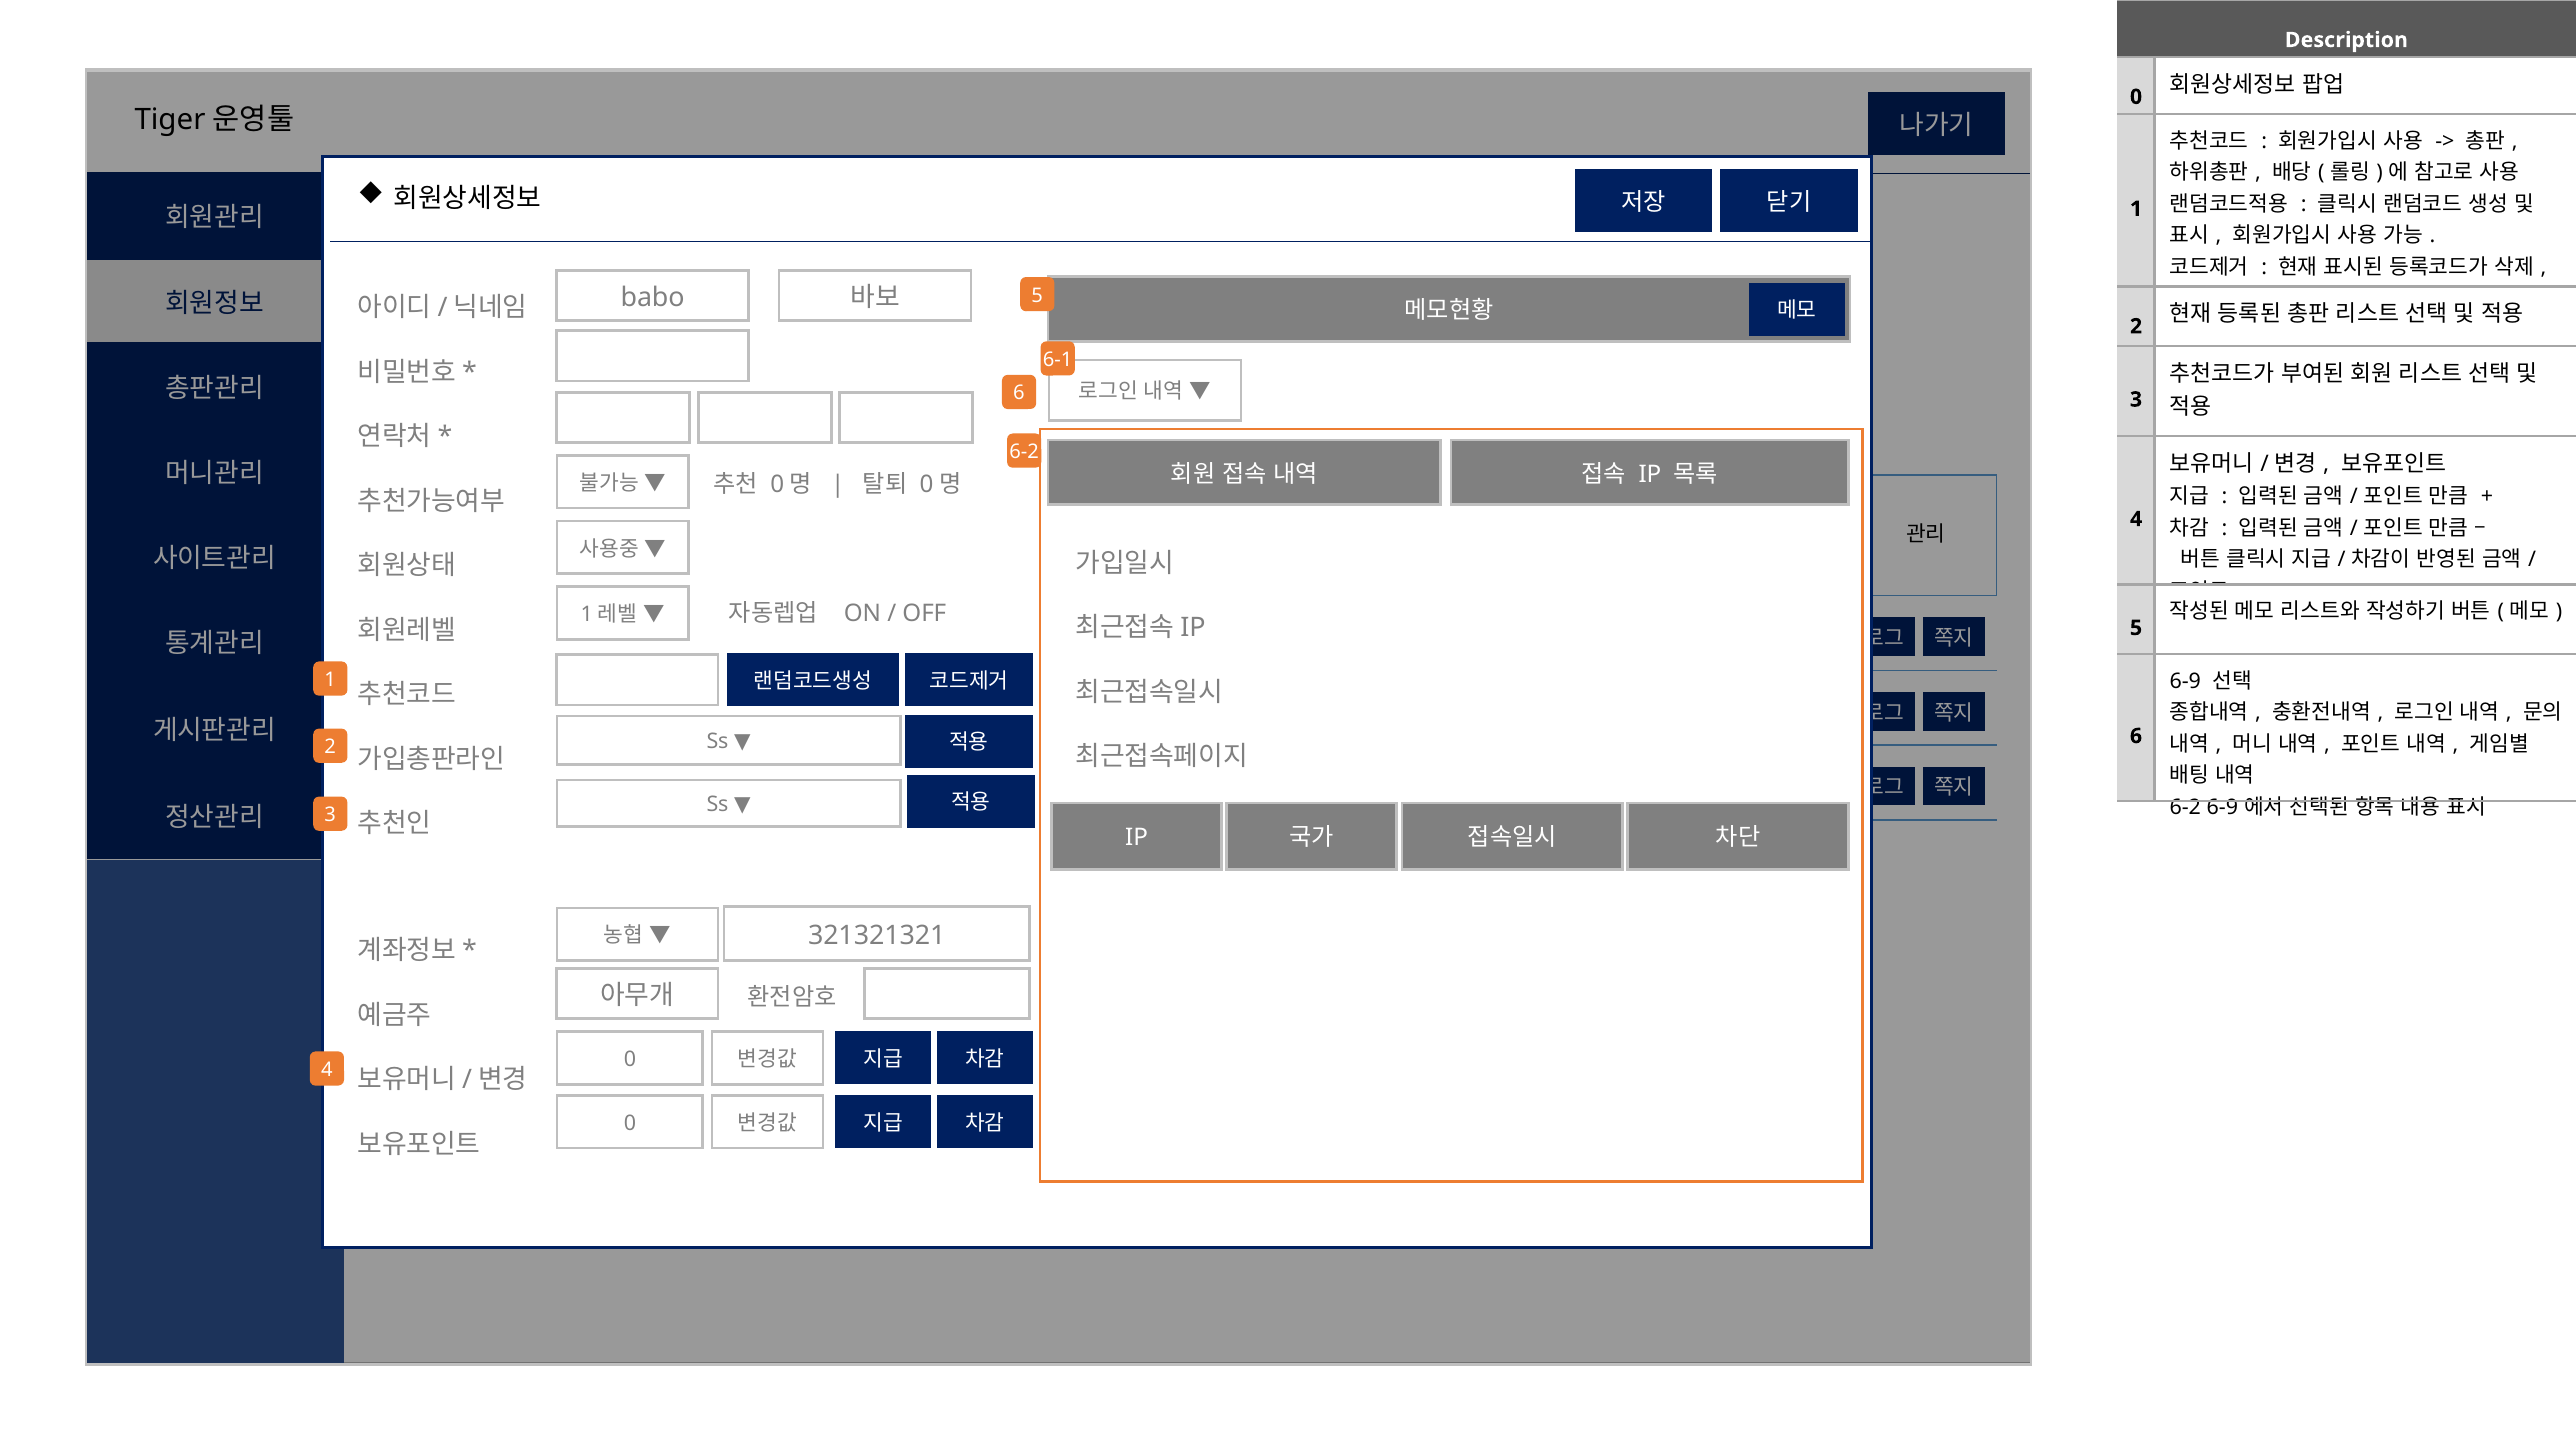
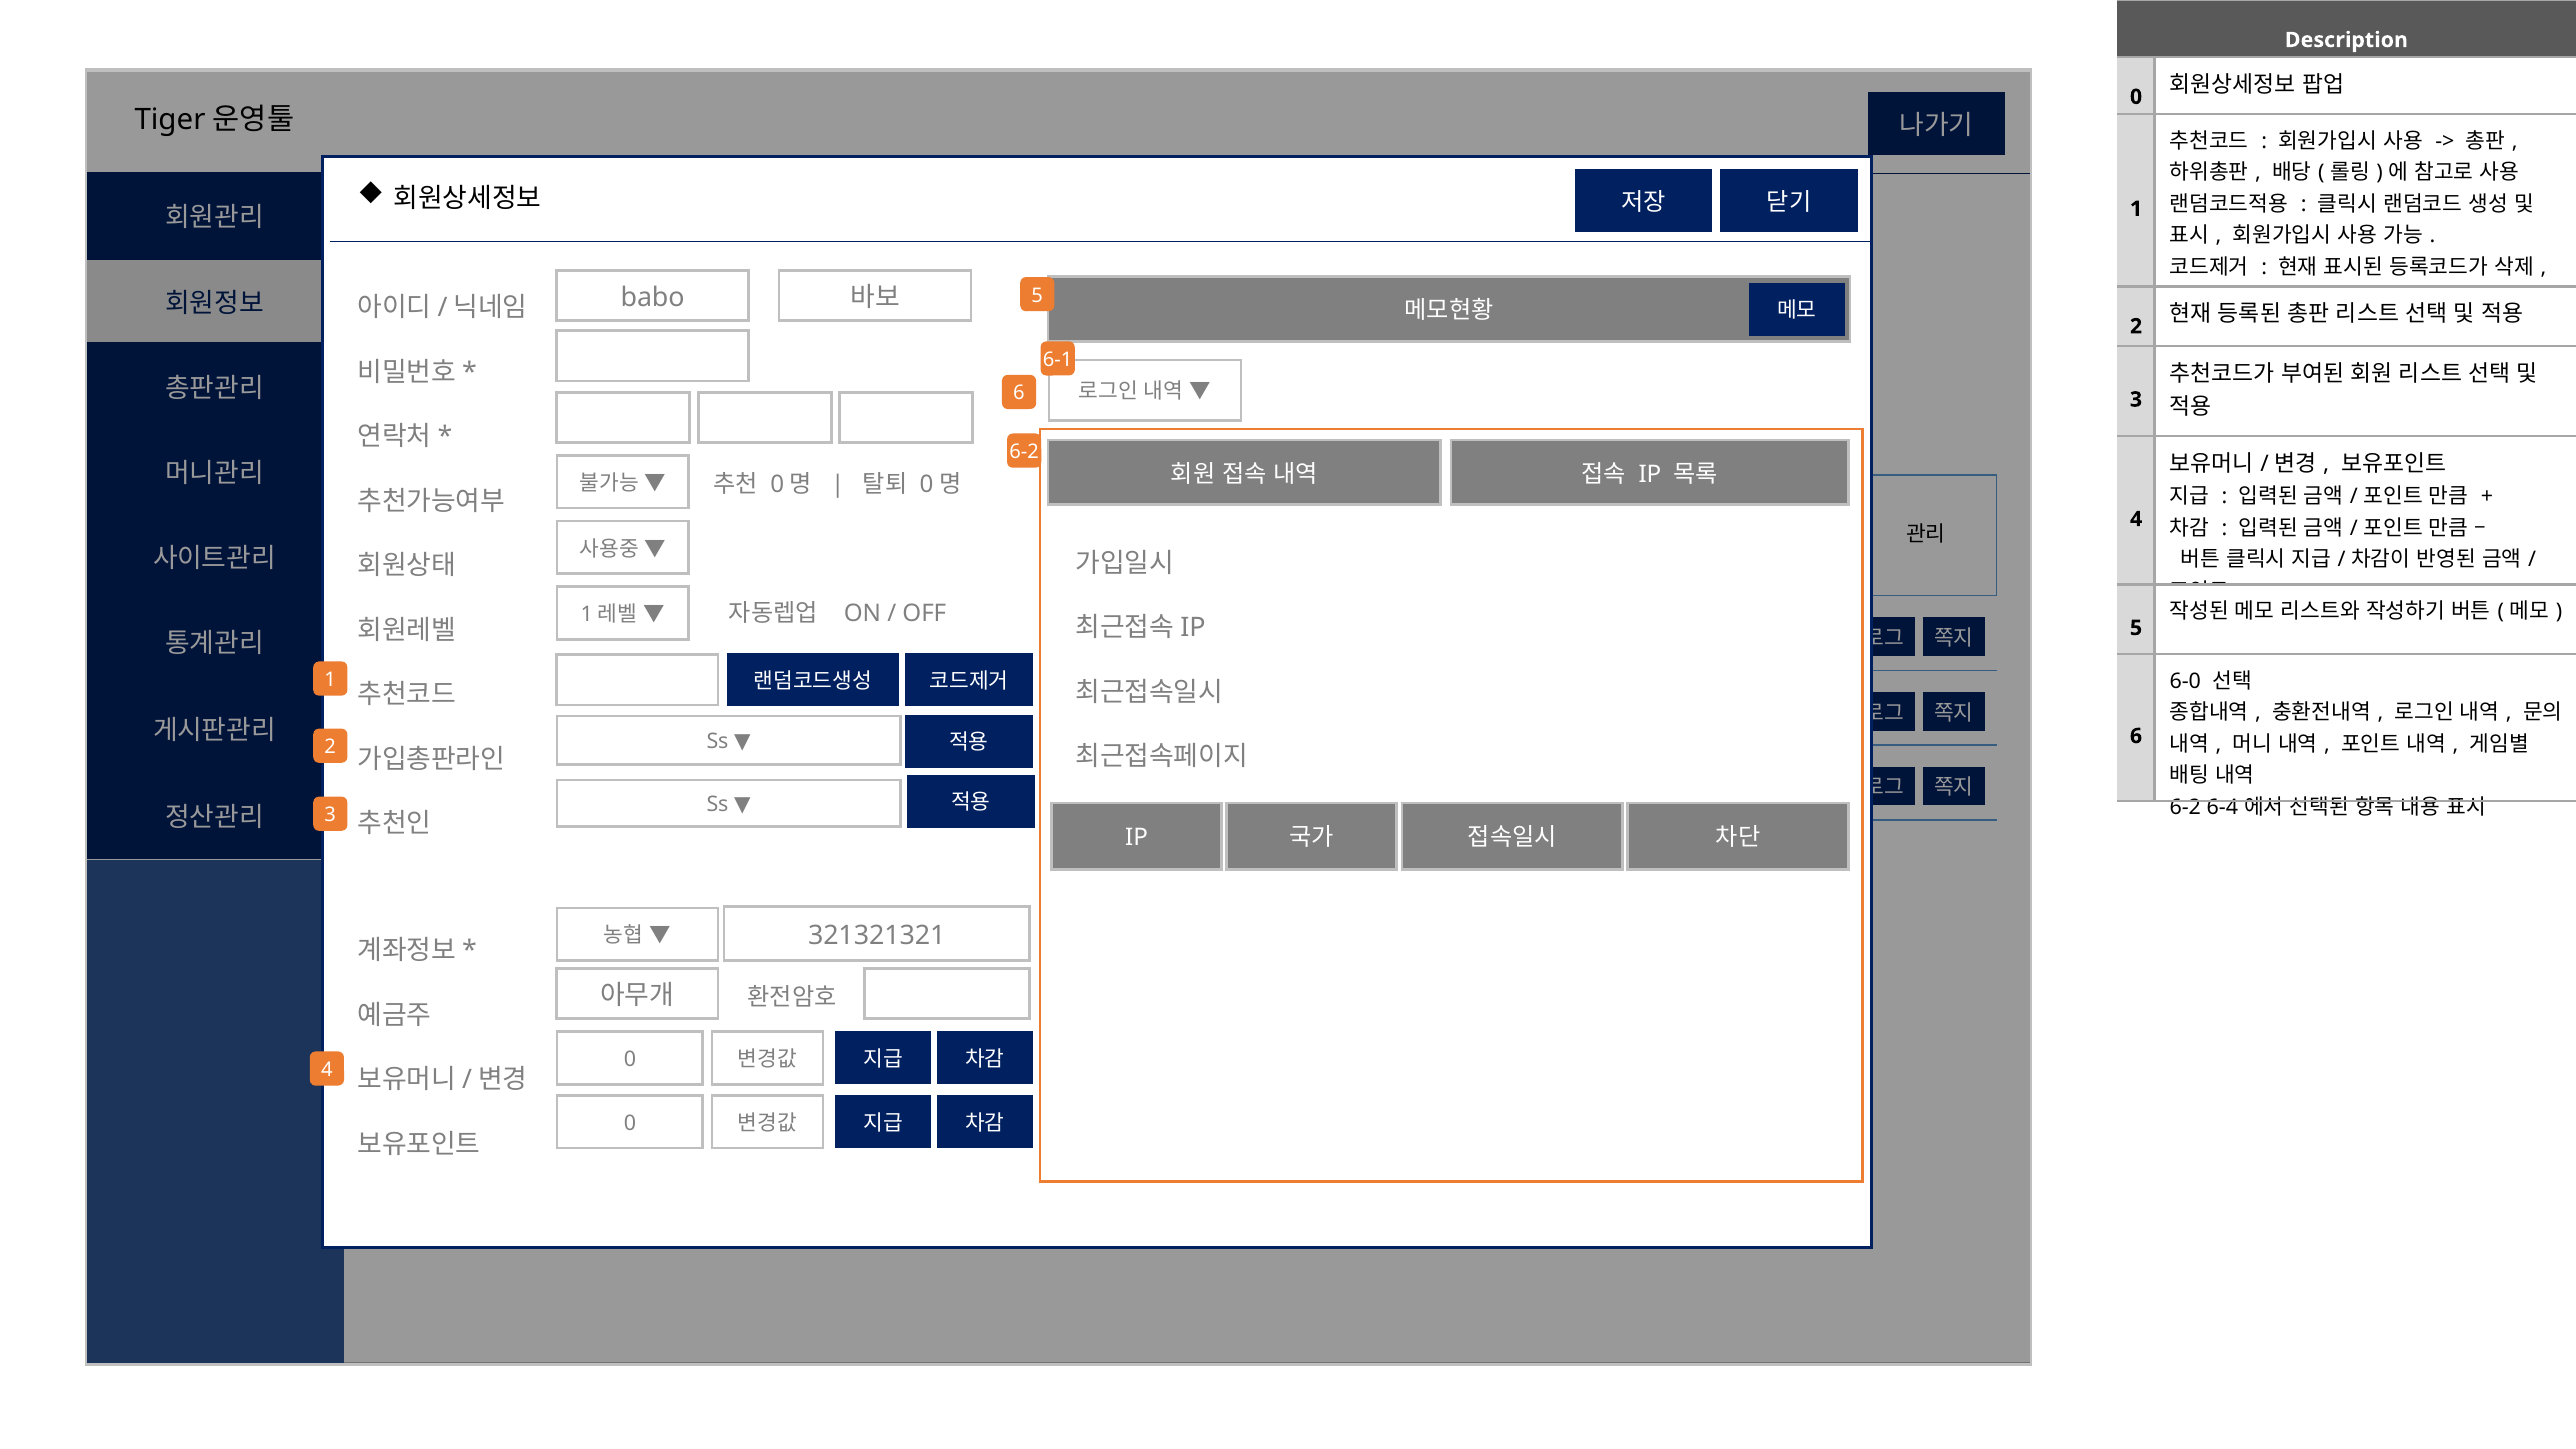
6-9: 6-9 -> 6-0 (2185, 681)
6-2 6-9: 6-9 -> 6-4 (2222, 807)
